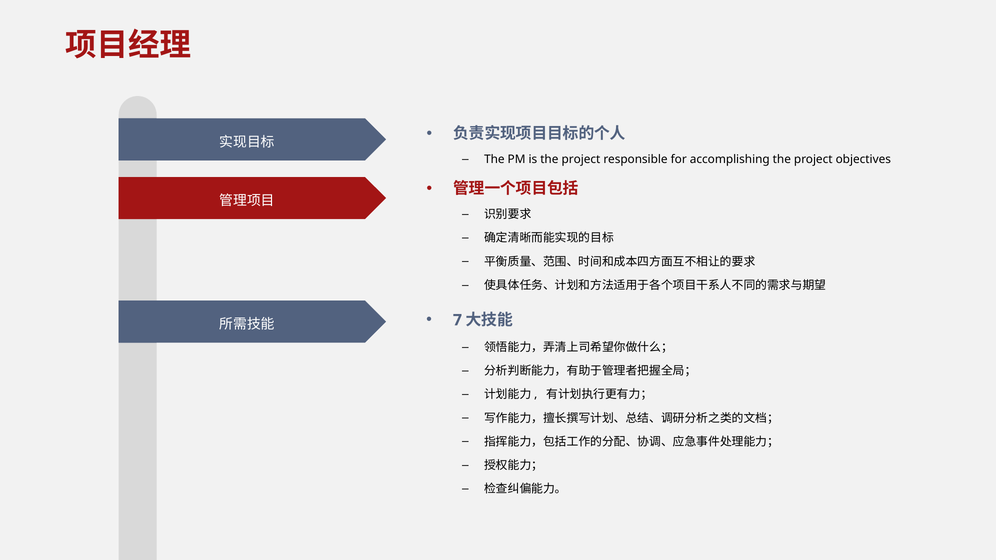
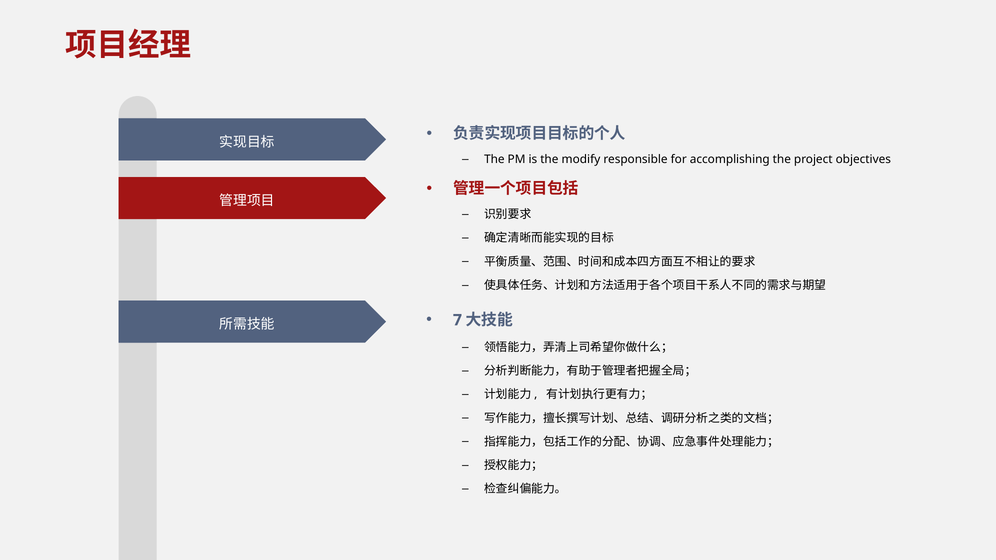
is the project: project -> modify (581, 160)
